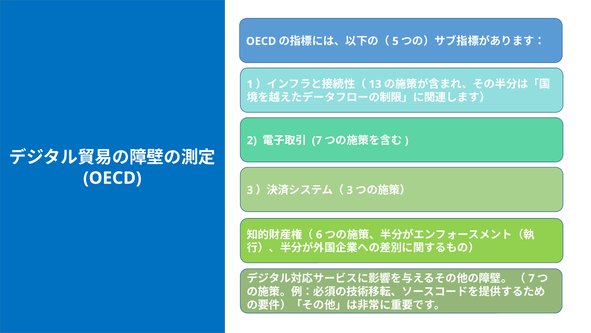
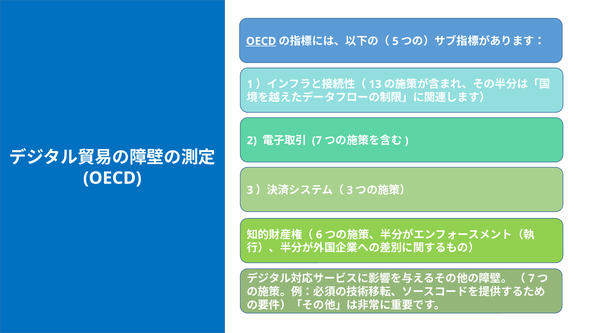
OECD underline: none -> present (261, 41)
